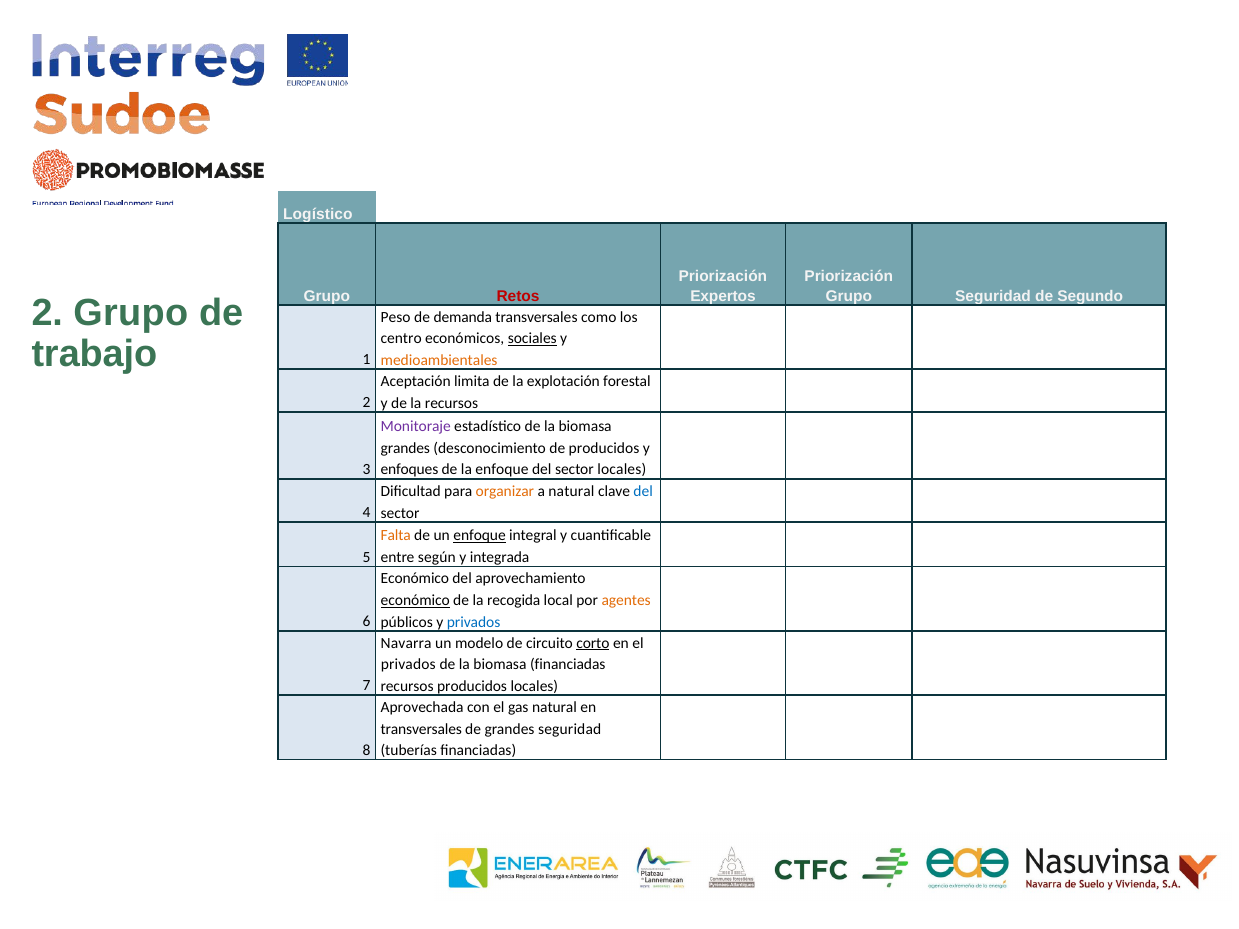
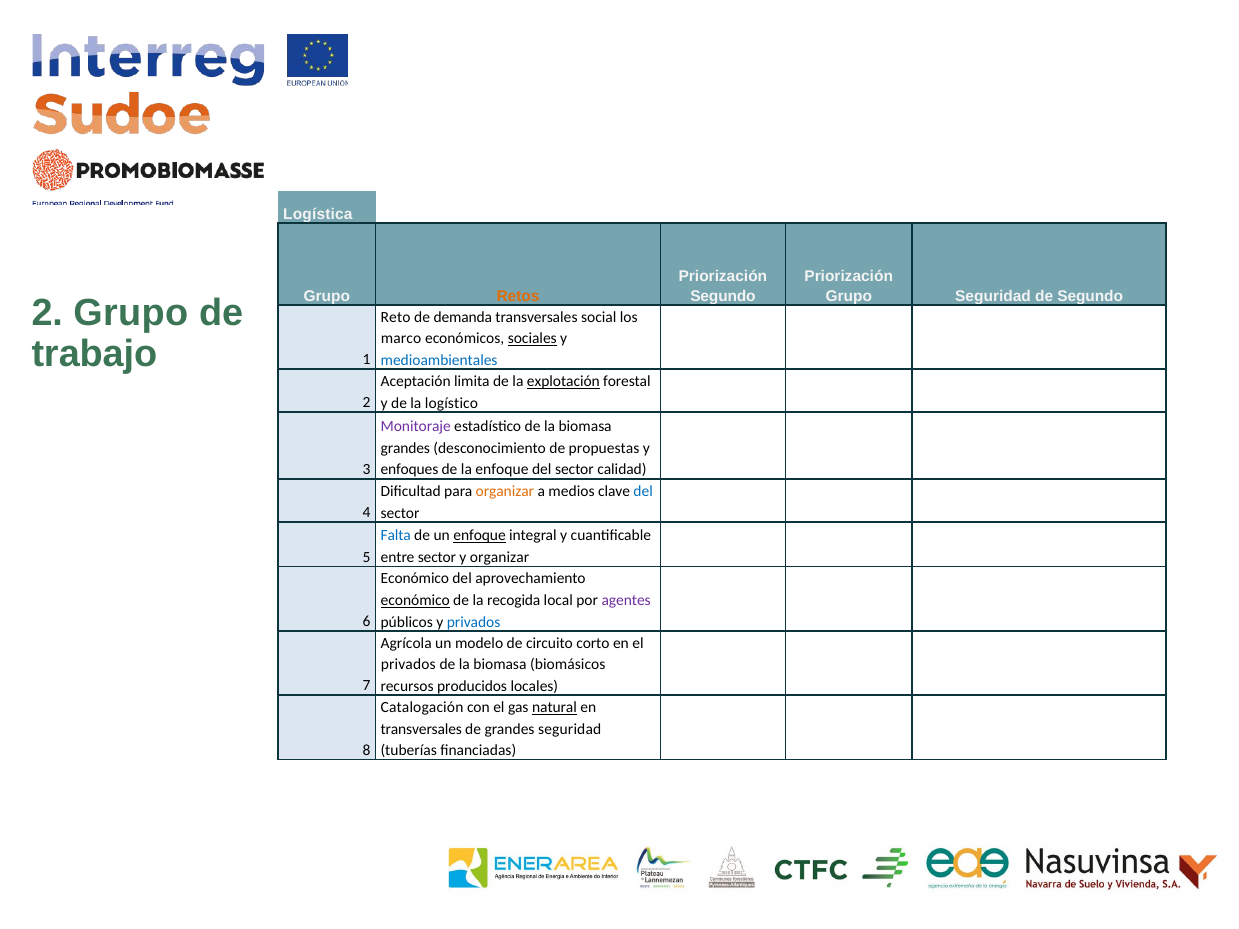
Logístico: Logístico -> Logística (318, 215)
Retos colour: red -> orange (518, 296)
Expertos: Expertos -> Segundo (723, 296)
Peso: Peso -> Reto (396, 317)
como: como -> social (599, 317)
centro: centro -> marco (401, 339)
medioambientales colour: orange -> blue (439, 360)
explotación underline: none -> present (563, 382)
la recursos: recursos -> logístico (451, 403)
de producidos: producidos -> propuestas (604, 448)
sector locales: locales -> calidad (622, 470)
a natural: natural -> medios (572, 491)
Falta colour: orange -> blue (396, 536)
entre según: según -> sector (437, 557)
y integrada: integrada -> organizar (500, 557)
agentes colour: orange -> purple (626, 601)
Navarra: Navarra -> Agrícola (406, 643)
corto underline: present -> none (593, 643)
biomasa financiadas: financiadas -> biomásicos (568, 665)
Aprovechada: Aprovechada -> Catalogación (422, 708)
natural underline: none -> present (554, 708)
